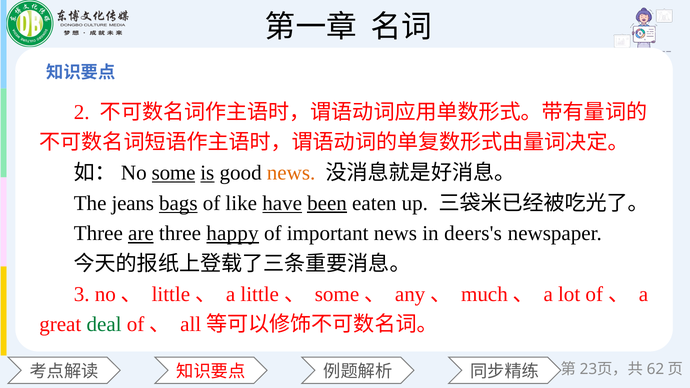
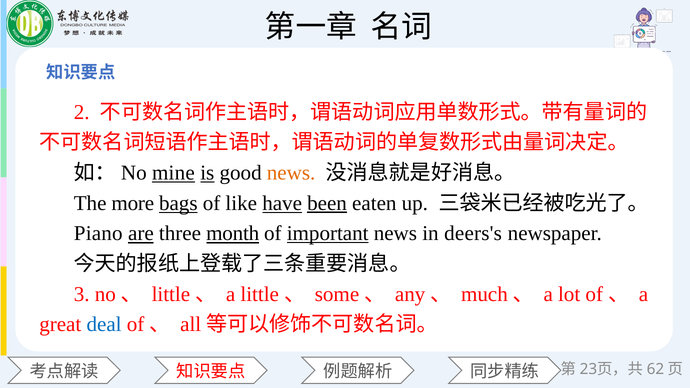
some: some -> mine (173, 173)
jeans: jeans -> more (133, 203)
Three: Three -> Piano (98, 234)
happy: happy -> month (233, 234)
important underline: none -> present (328, 234)
deal colour: green -> blue (104, 325)
